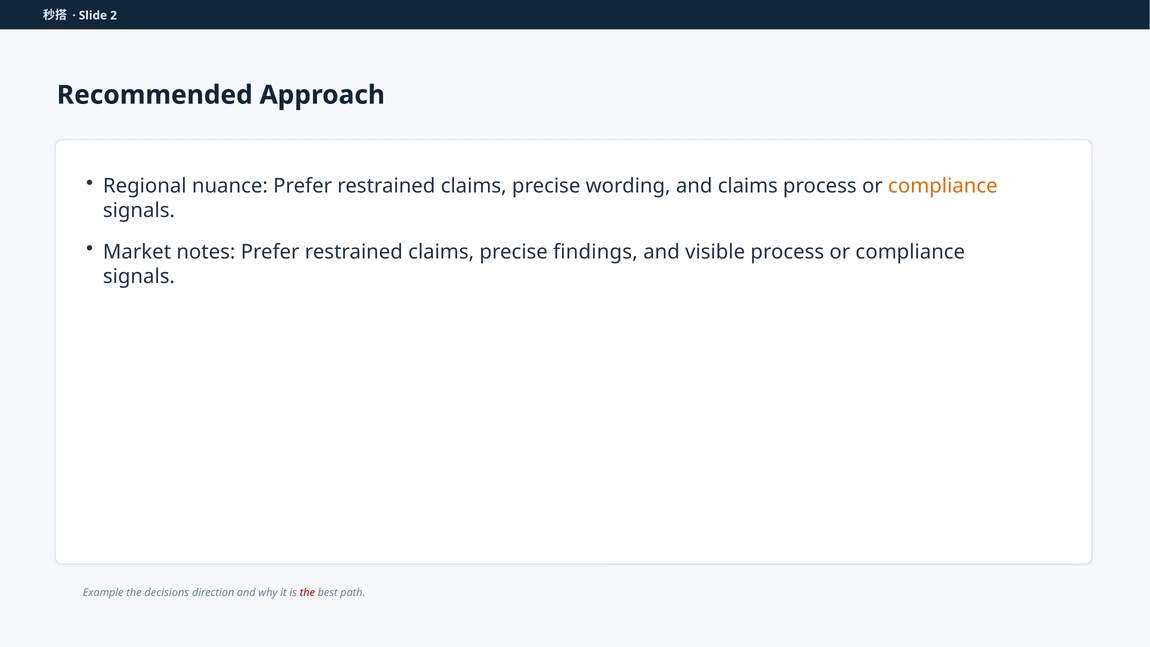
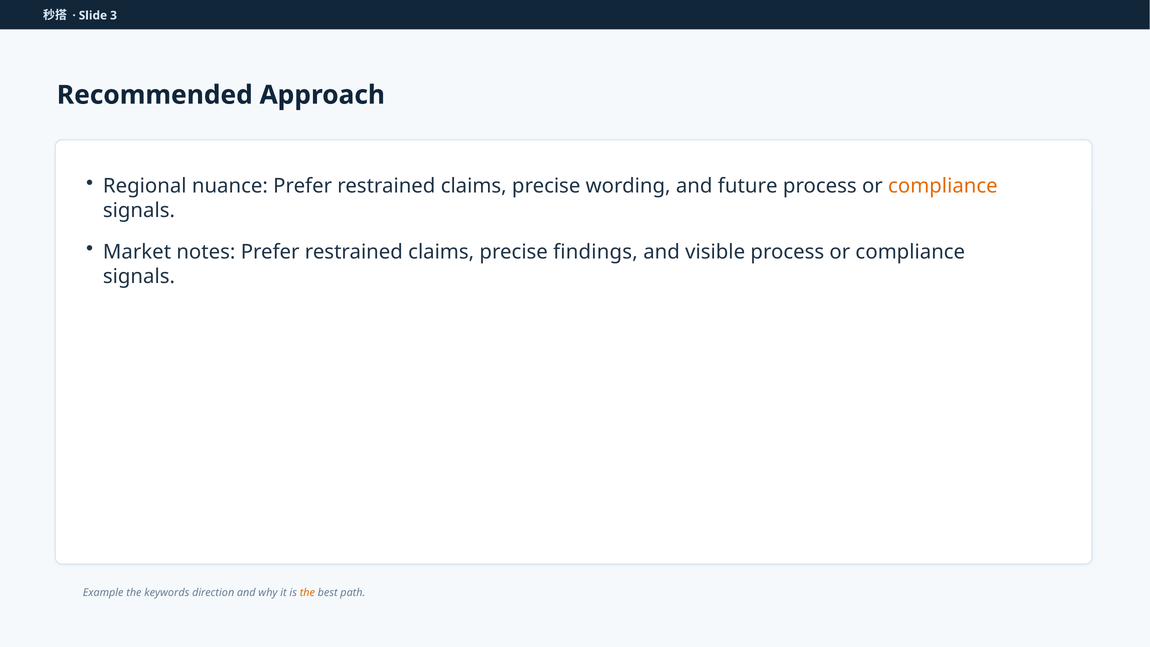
2: 2 -> 3 (114, 15)
and claims: claims -> future (748, 186)
decisions: decisions -> keywords (167, 592)
the colour: red -> orange (307, 592)
